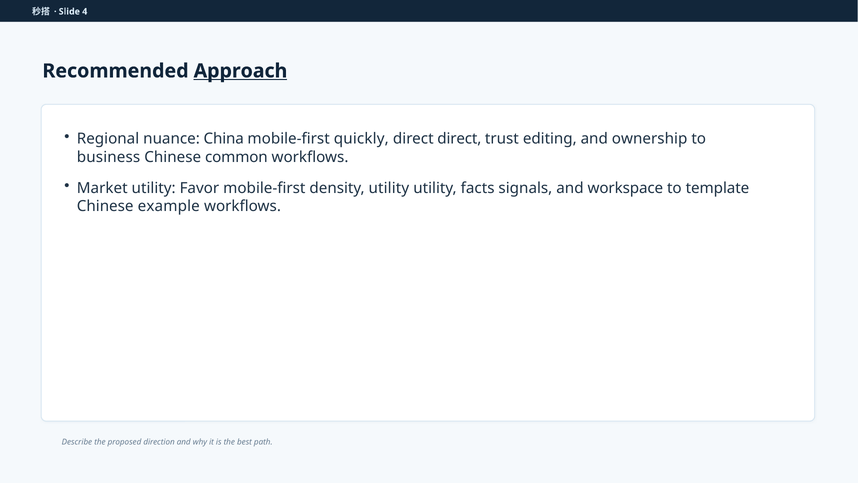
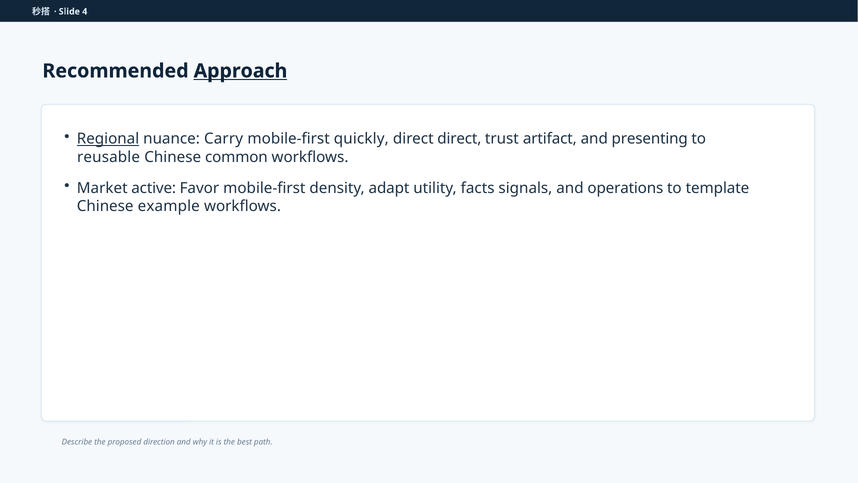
Regional underline: none -> present (108, 139)
China: China -> Carry (224, 139)
editing: editing -> artifact (550, 139)
ownership: ownership -> presenting (650, 139)
business: business -> reusable (109, 157)
Market utility: utility -> active (154, 188)
density utility: utility -> adapt (389, 188)
workspace: workspace -> operations (625, 188)
